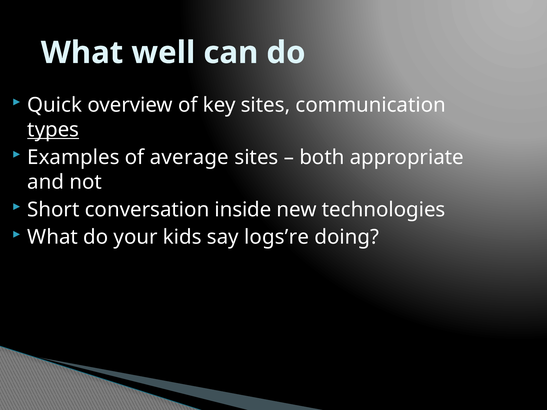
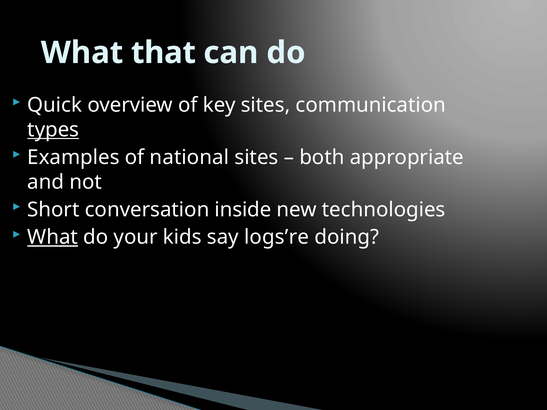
well: well -> that (163, 53)
average: average -> national (189, 157)
What underline: none -> present (53, 237)
